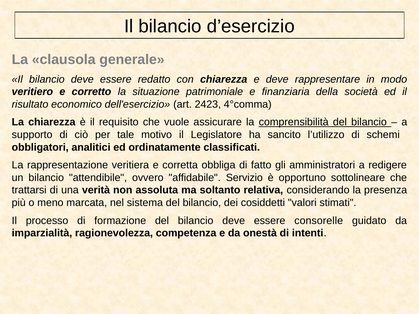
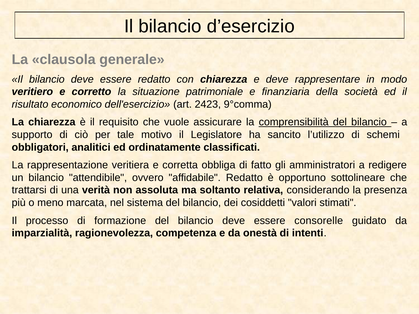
4°comma: 4°comma -> 9°comma (248, 104)
affidabile Servizio: Servizio -> Redatto (244, 178)
